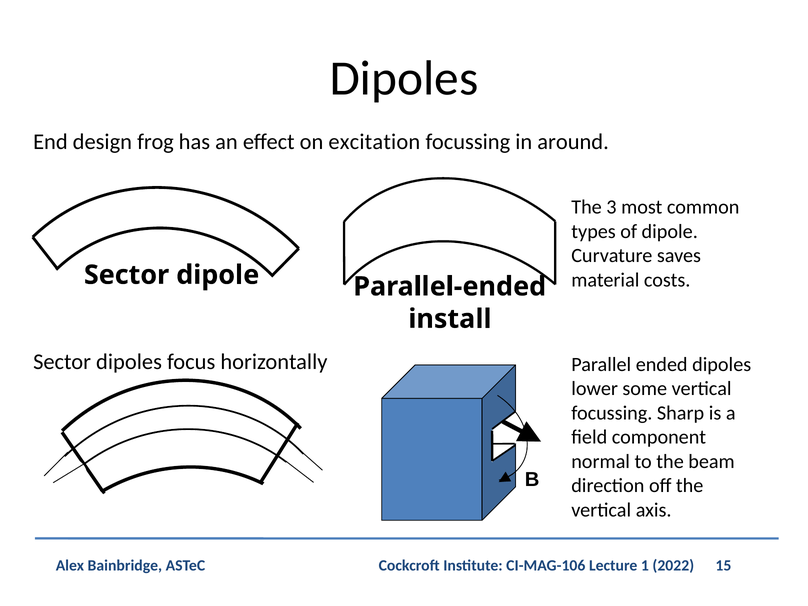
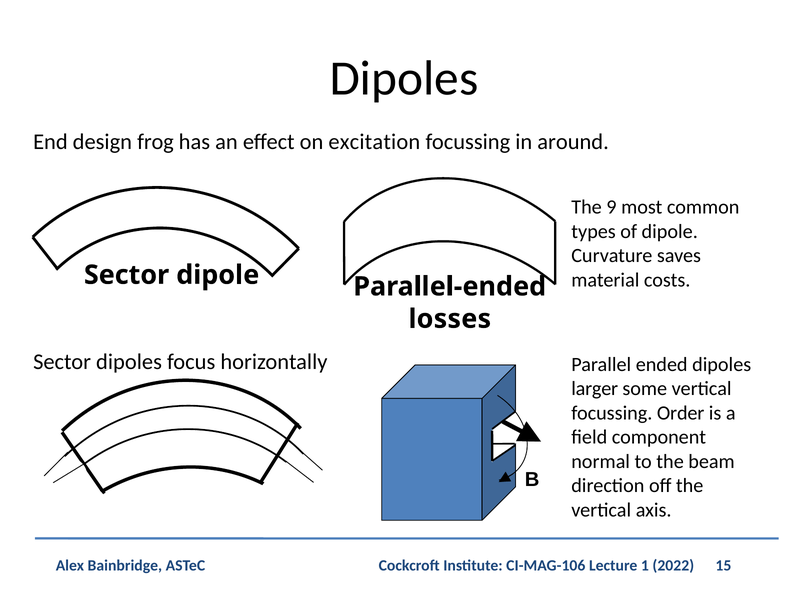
3: 3 -> 9 (611, 207)
install: install -> losses (450, 319)
lower: lower -> larger (595, 389)
Sharp: Sharp -> Order (681, 413)
